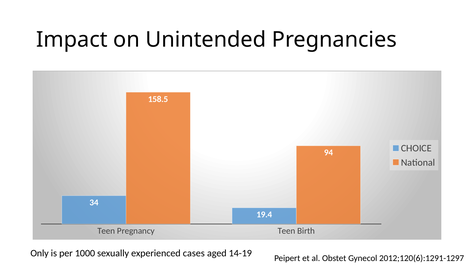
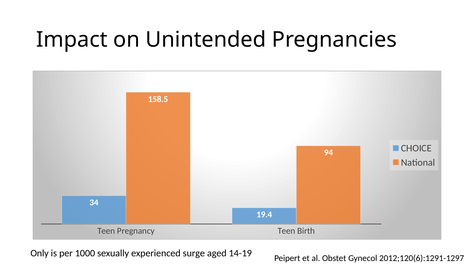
cases: cases -> surge (194, 254)
